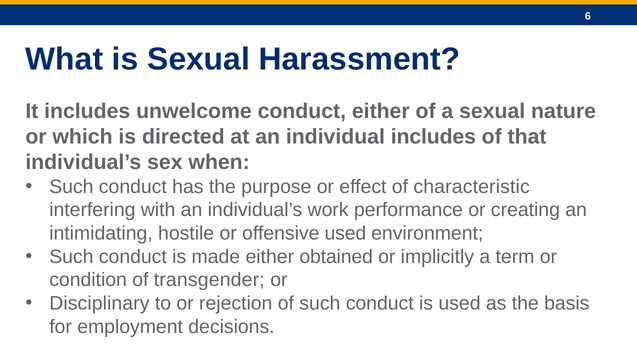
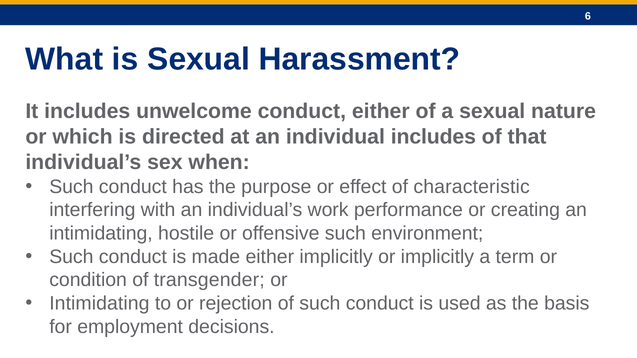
offensive used: used -> such (345, 234)
either obtained: obtained -> implicitly (336, 257)
Disciplinary: Disciplinary -> Intimidating (99, 304)
